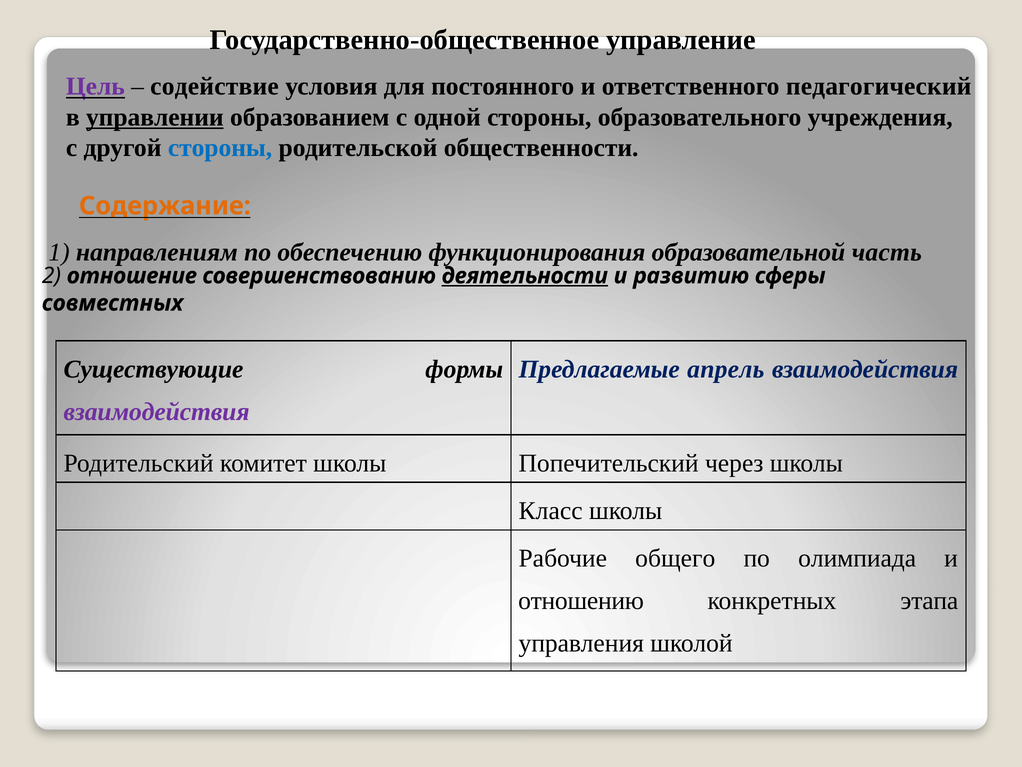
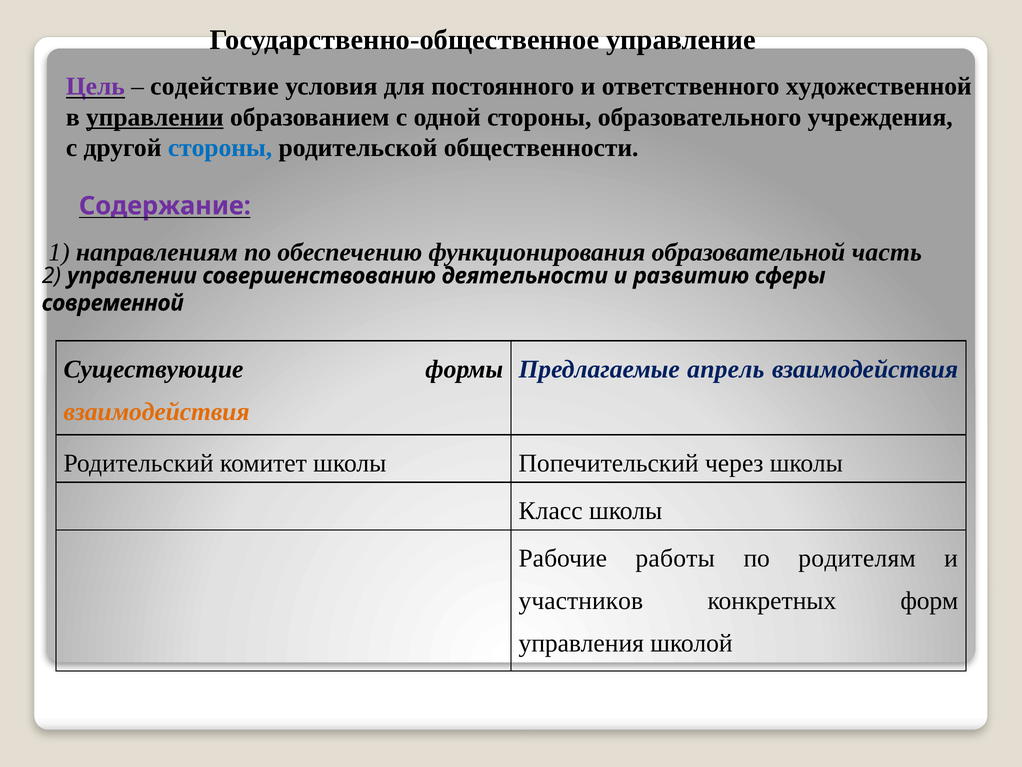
педагогический: педагогический -> художественной (879, 86)
Содержание colour: orange -> purple (165, 206)
2 отношение: отношение -> управлении (132, 276)
деятельности underline: present -> none (525, 276)
совместных: совместных -> современной (113, 303)
взаимодействия colour: purple -> orange (157, 411)
общего: общего -> работы (675, 558)
олимпиада: олимпиада -> родителям (857, 558)
отношению: отношению -> участников (581, 600)
этапа: этапа -> форм (929, 600)
